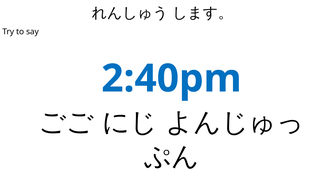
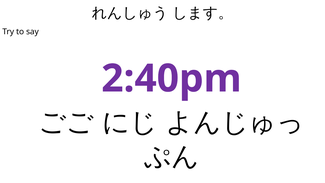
2:40pm colour: blue -> purple (171, 79)
